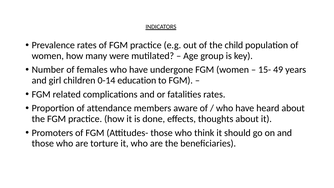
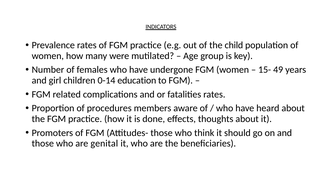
attendance: attendance -> procedures (109, 108)
torture: torture -> genital (104, 143)
